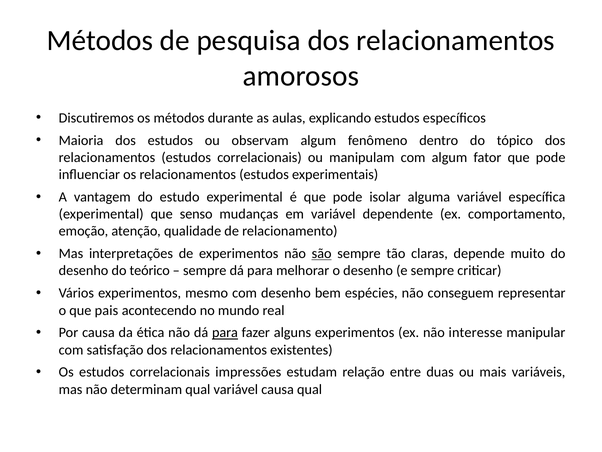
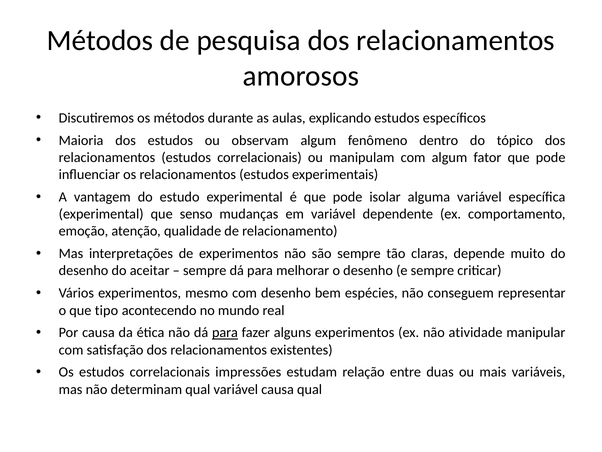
são underline: present -> none (322, 253)
teórico: teórico -> aceitar (150, 270)
pais: pais -> tipo (107, 310)
interesse: interesse -> atividade (476, 332)
